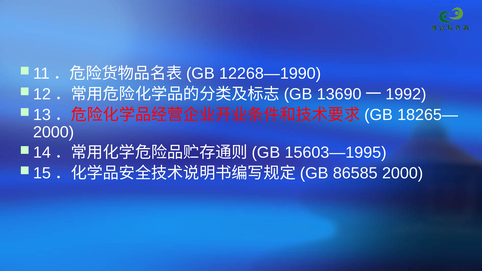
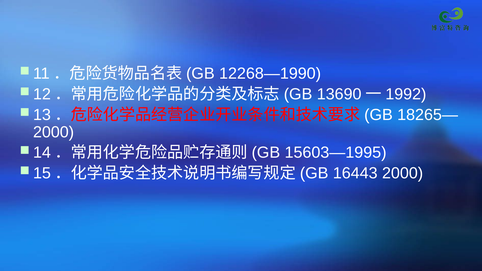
86585: 86585 -> 16443 (355, 173)
